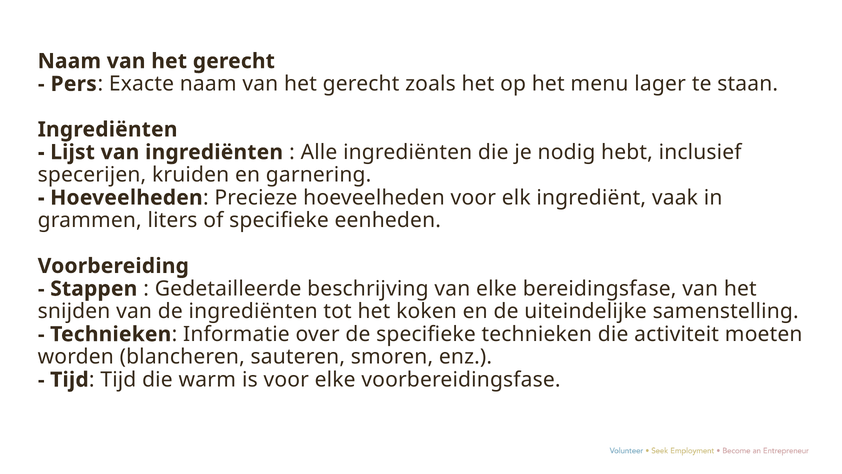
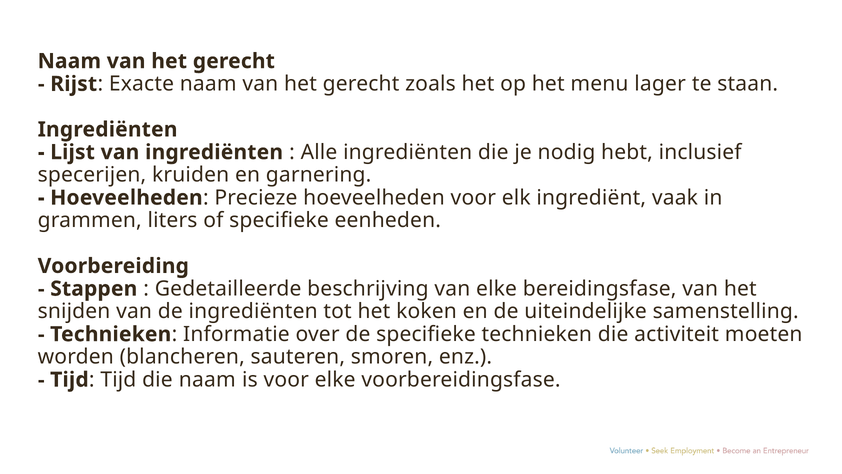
Pers: Pers -> Rijst (74, 84)
die warm: warm -> naam (207, 379)
